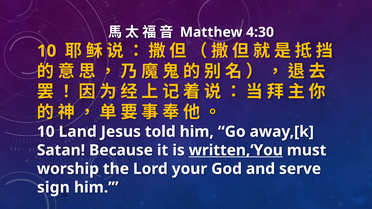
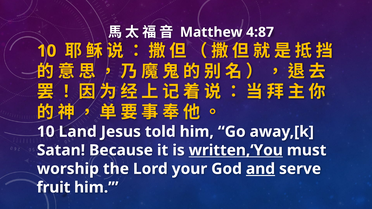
4:30: 4:30 -> 4:87 (260, 32)
and underline: none -> present (261, 169)
sign: sign -> fruit (54, 188)
